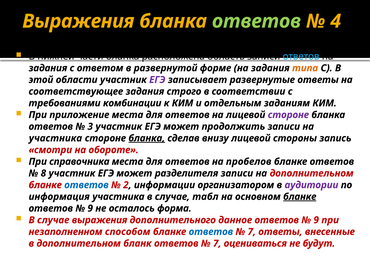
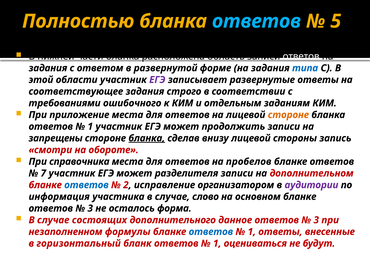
Выражения: Выражения -> Полностью (78, 21)
ответов colour: light green -> light blue (257, 21)
4: 4 -> 5 (336, 21)
ответов colour: light blue -> white (301, 56)
типа colour: orange -> blue (305, 68)
комбинации: комбинации -> ошибочного (132, 103)
стороне colour: purple -> orange (288, 115)
3: 3 -> 1 (90, 127)
участника: участника -> запрещены (56, 138)
8: 8 -> 7 (43, 174)
информации: информации -> исправление (165, 185)
табл: табл -> слово (206, 197)
бланке underline: present -> none (300, 197)
9: 9 -> 3 (90, 209)
случае выражения: выражения -> состоящих (99, 220)
9: 9 -> 3 (316, 220)
способом: способом -> формулы (128, 232)
7: 7 -> 1 (252, 232)
в дополнительном: дополнительном -> горизонтальный (79, 244)
7: 7 -> 1 (217, 244)
